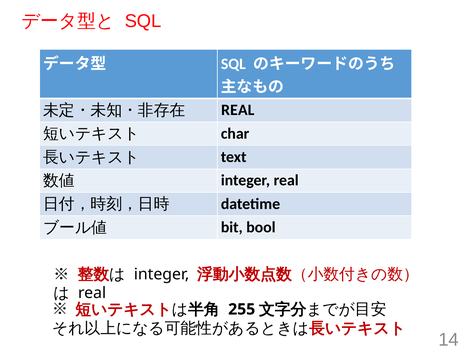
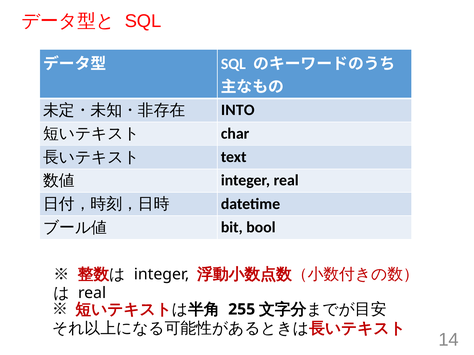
REAL: REAL -> INTO (238, 110)
